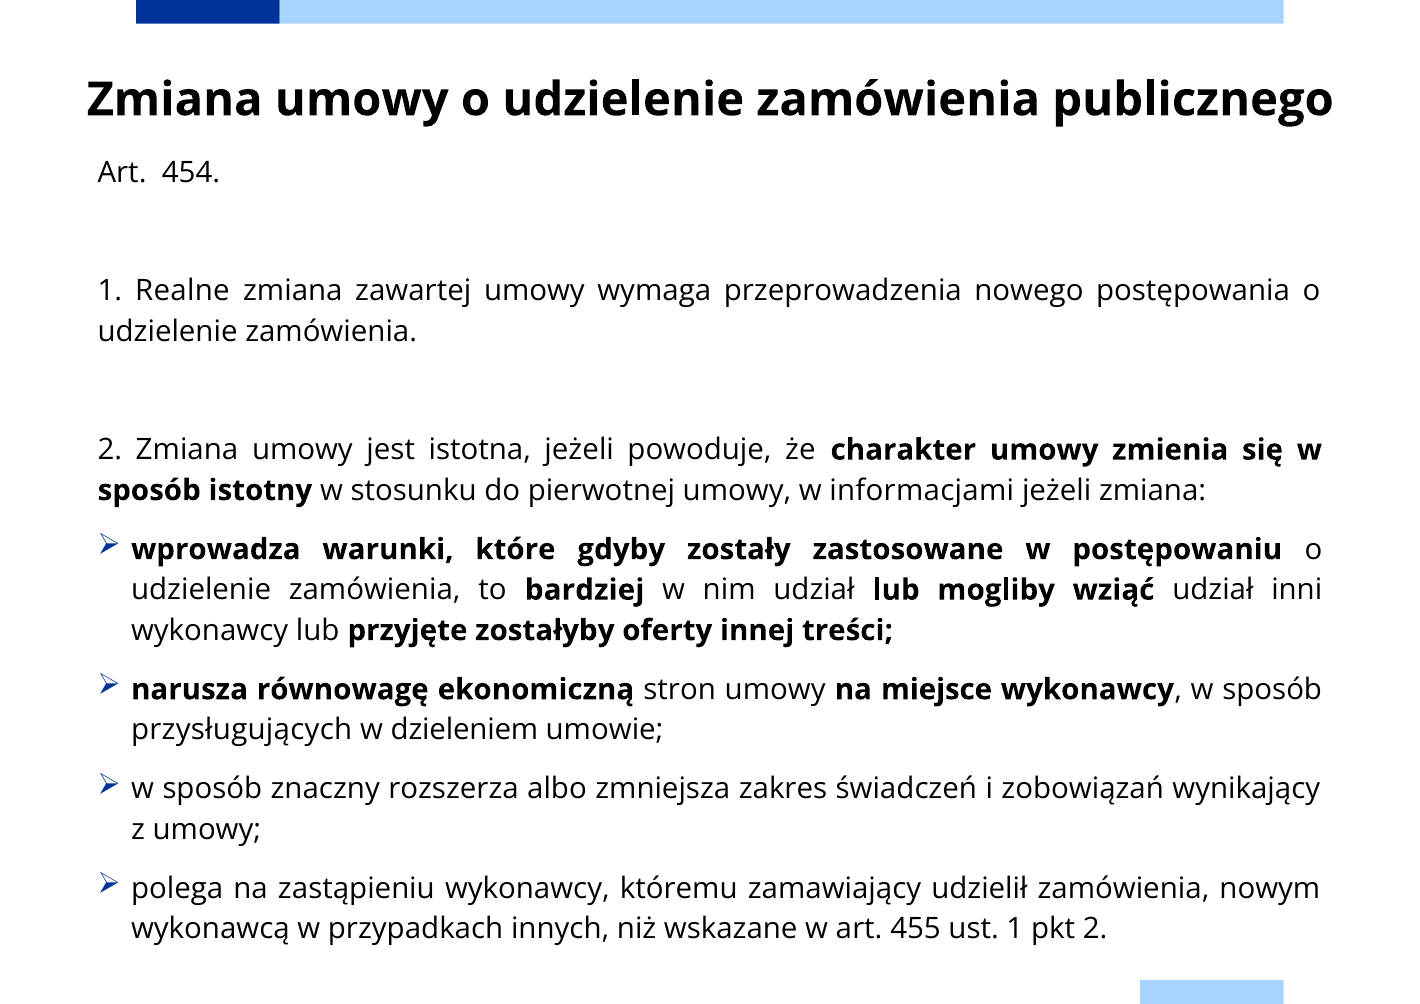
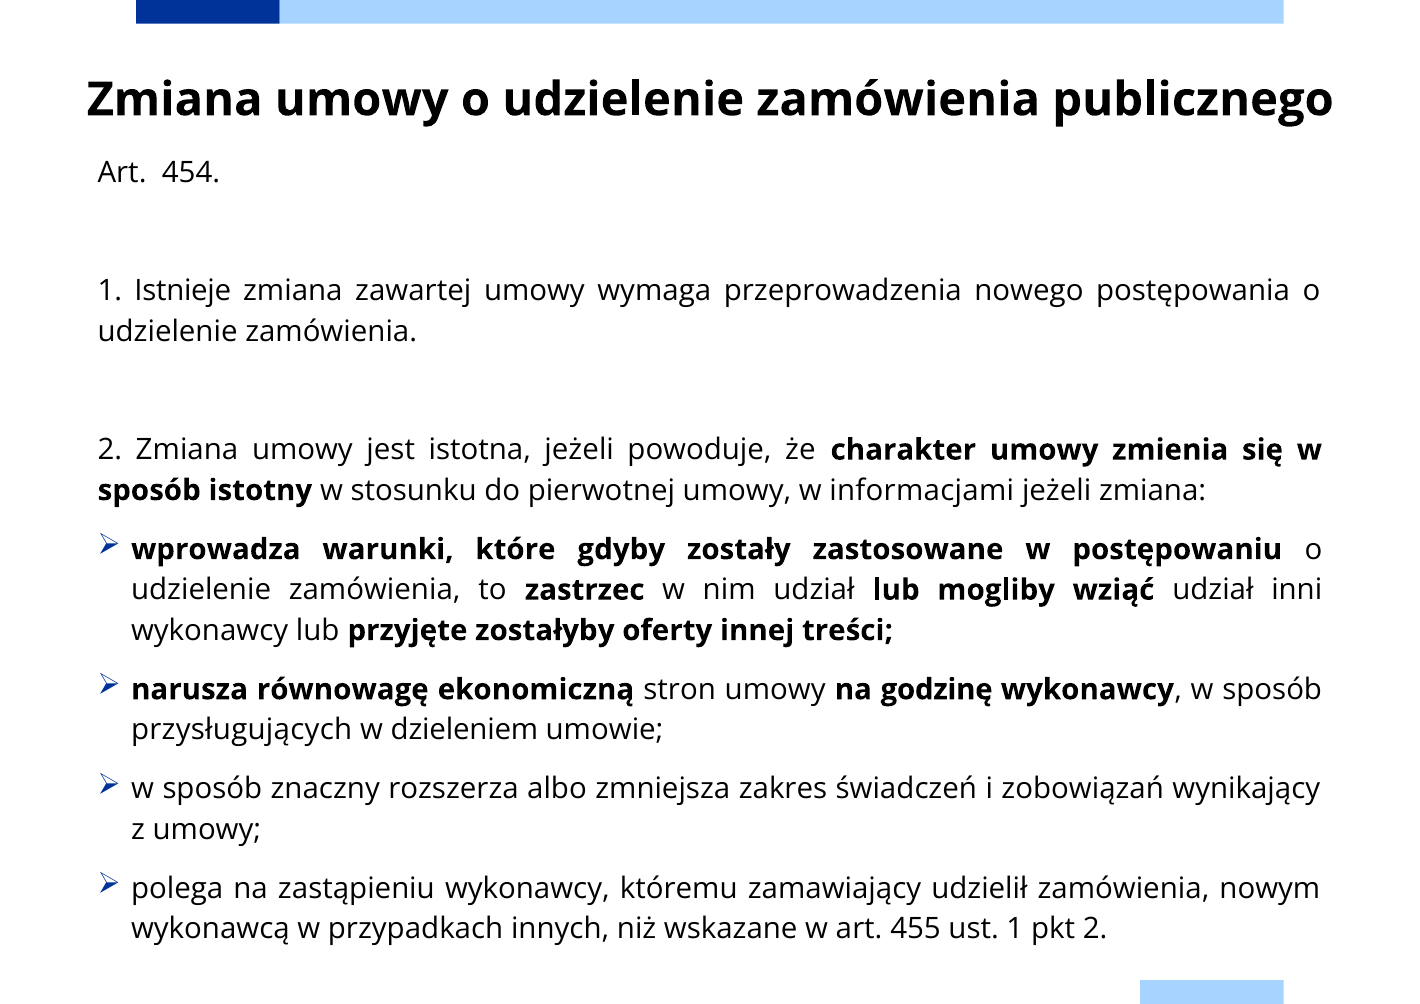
Realne: Realne -> Istnieje (183, 291)
bardziej: bardziej -> zastrzec (585, 590)
miejsce: miejsce -> godzinę (937, 690)
